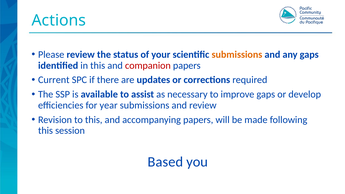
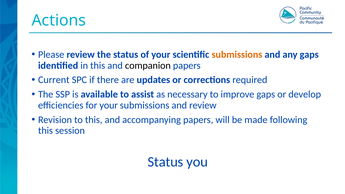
companion colour: red -> black (148, 65)
for year: year -> your (109, 105)
Based: Based -> Status (166, 162)
